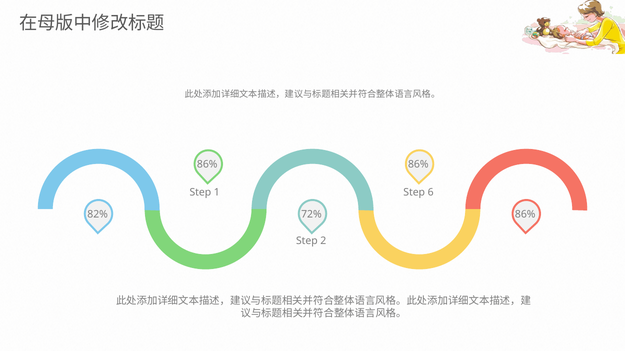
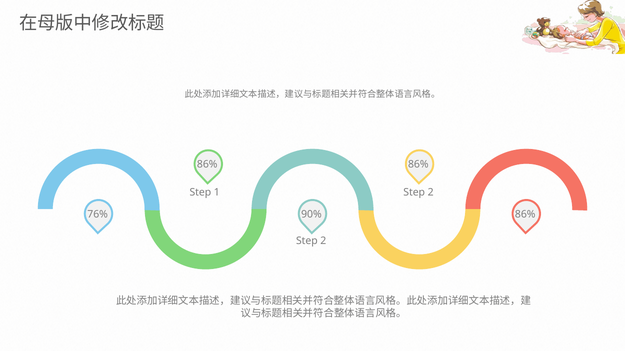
1 Step 6: 6 -> 2 (431, 193)
82%: 82% -> 76% (98, 215)
72%: 72% -> 90% (311, 215)
